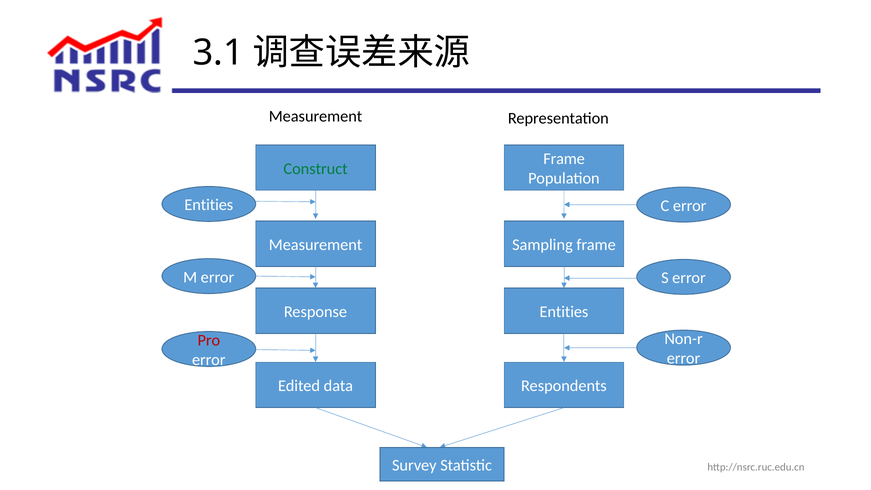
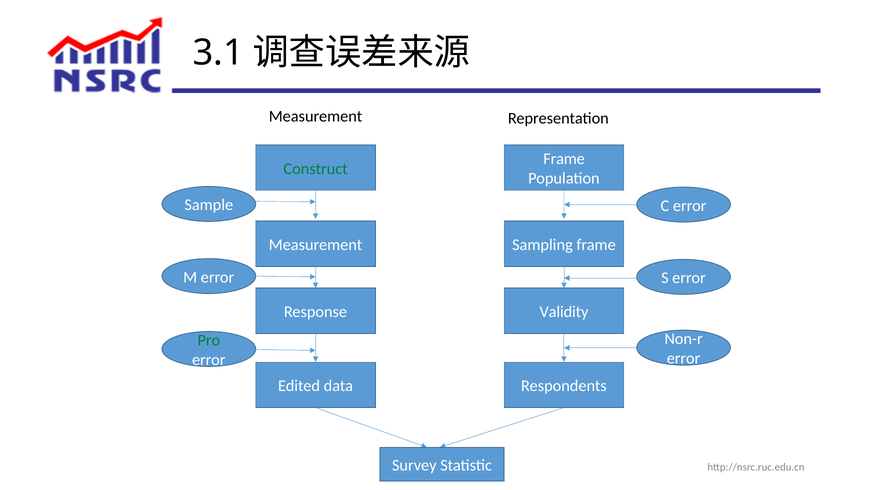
Entities: Entities -> Sample (209, 205)
Entities: Entities -> Validity (564, 312)
Pro colour: red -> green (209, 340)
